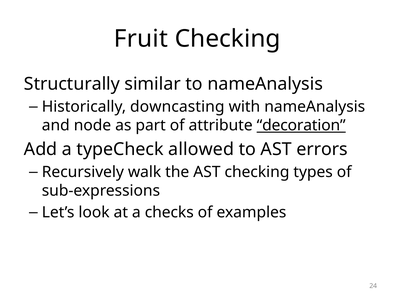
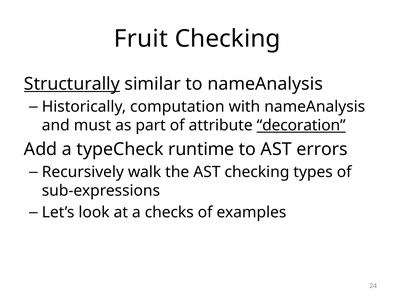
Structurally underline: none -> present (72, 84)
downcasting: downcasting -> computation (177, 107)
node: node -> must (92, 126)
allowed: allowed -> runtime (201, 150)
